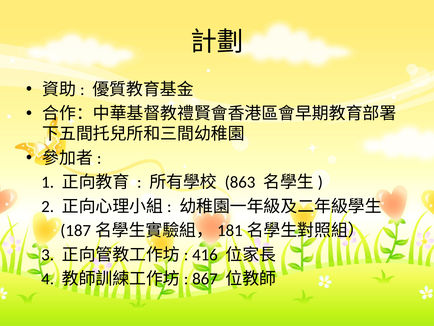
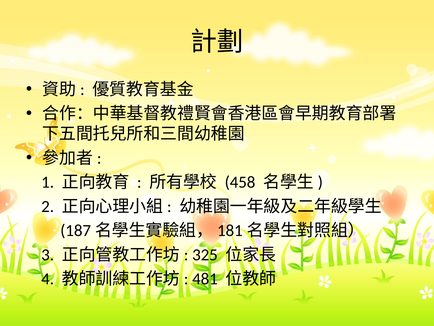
863: 863 -> 458 (240, 182)
416: 416 -> 325 (205, 254)
867: 867 -> 481 (205, 279)
